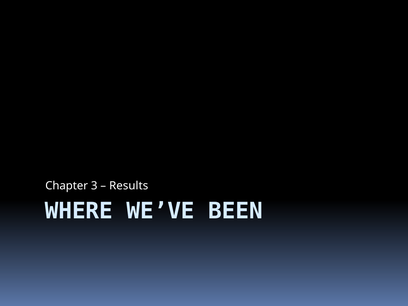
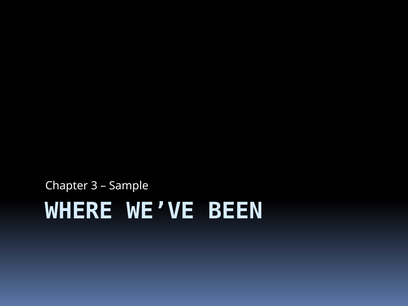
Results: Results -> Sample (129, 186)
